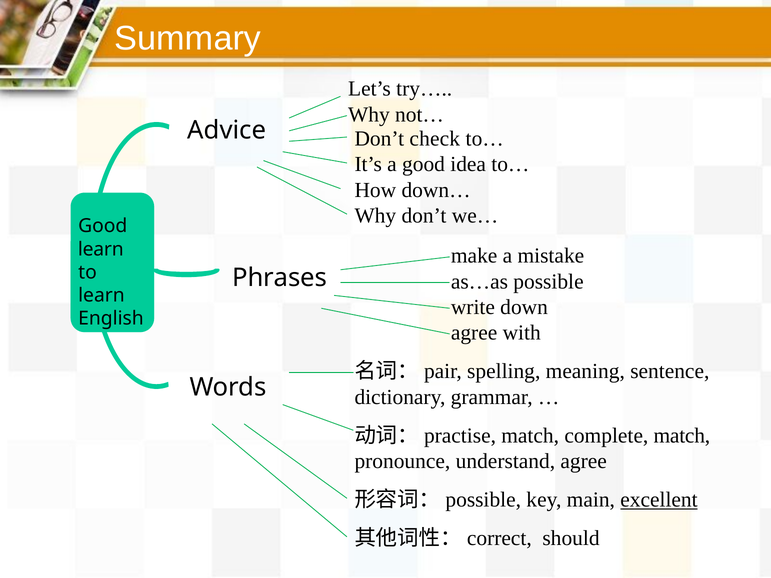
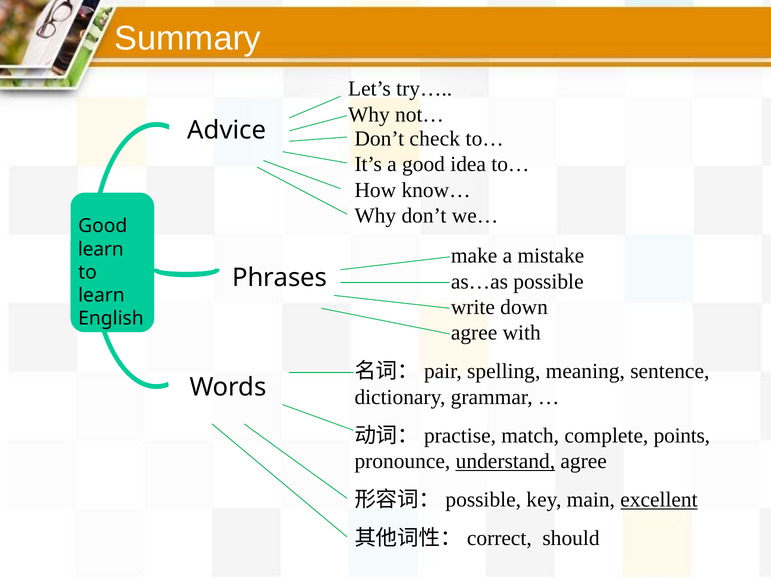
down…: down… -> know… (436, 190)
complete match: match -> points (682, 436)
understand underline: none -> present (505, 461)
